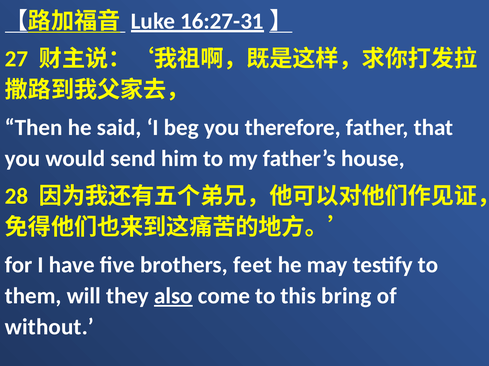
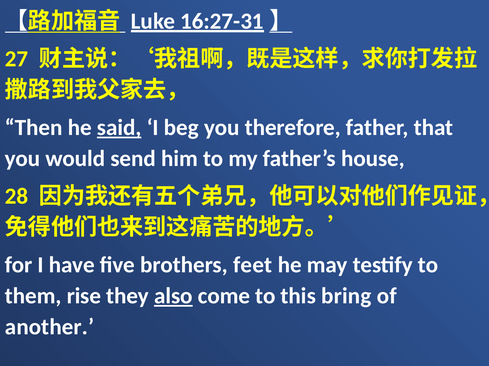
said underline: none -> present (119, 128)
will: will -> rise (84, 297)
without: without -> another (49, 328)
